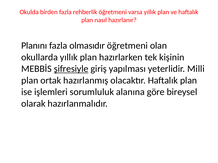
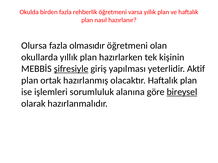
Planını: Planını -> Olursa (34, 46)
Milli: Milli -> Aktif (196, 69)
bireysel underline: none -> present (182, 92)
